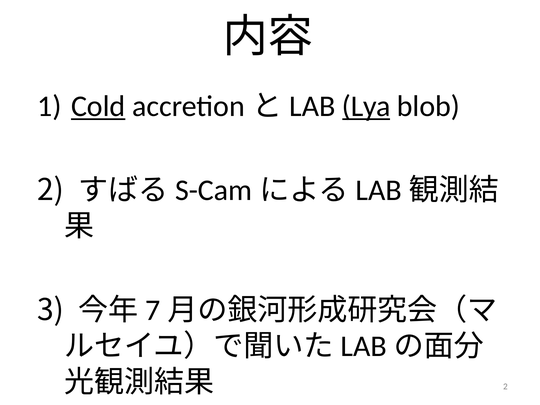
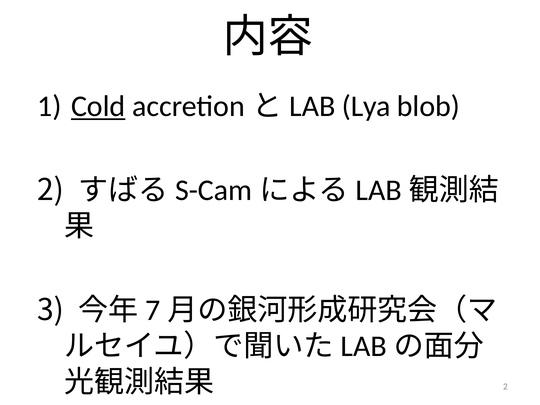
Lya underline: present -> none (366, 106)
